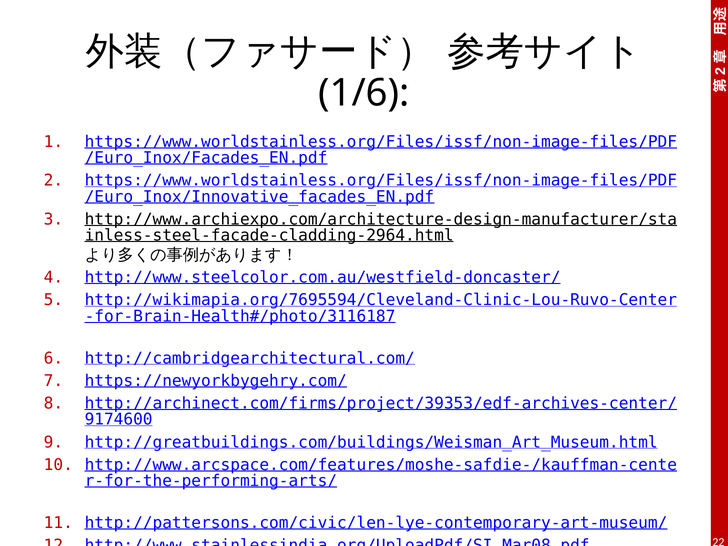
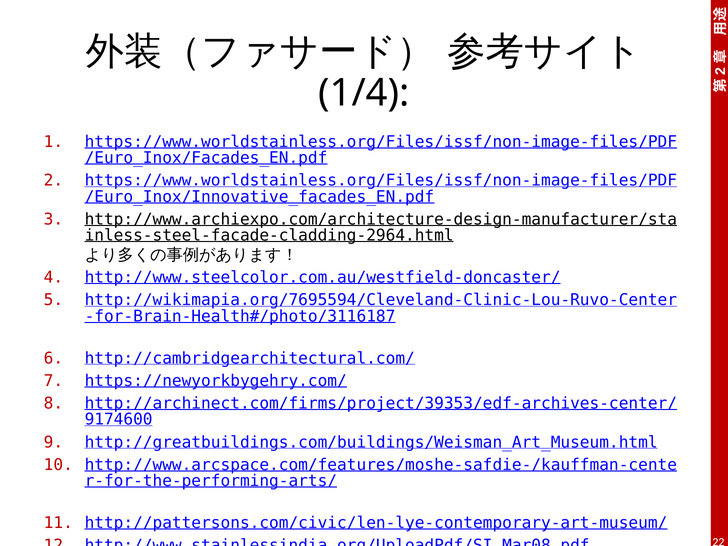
1/6: 1/6 -> 1/4 (364, 93)
